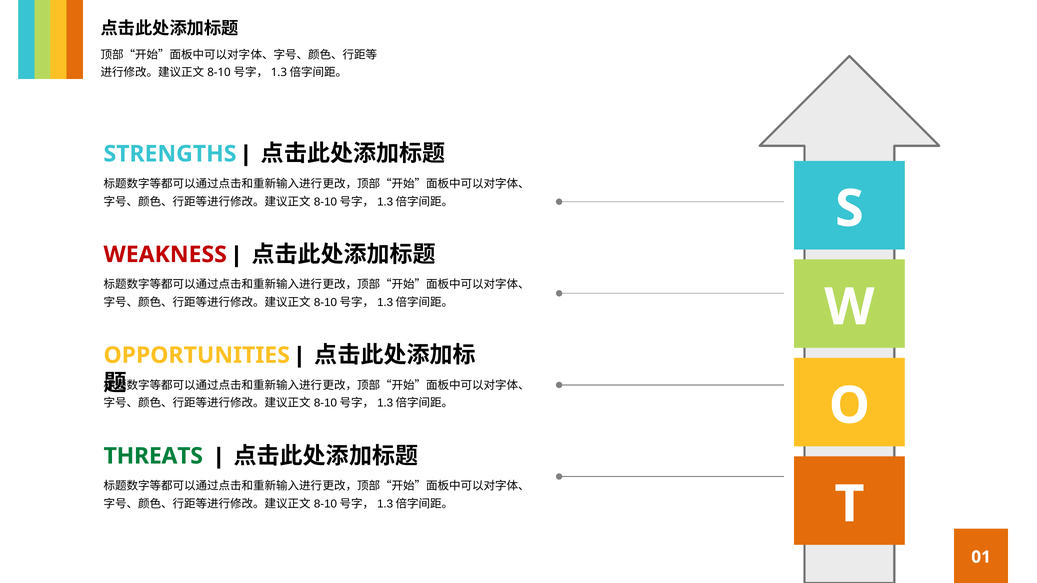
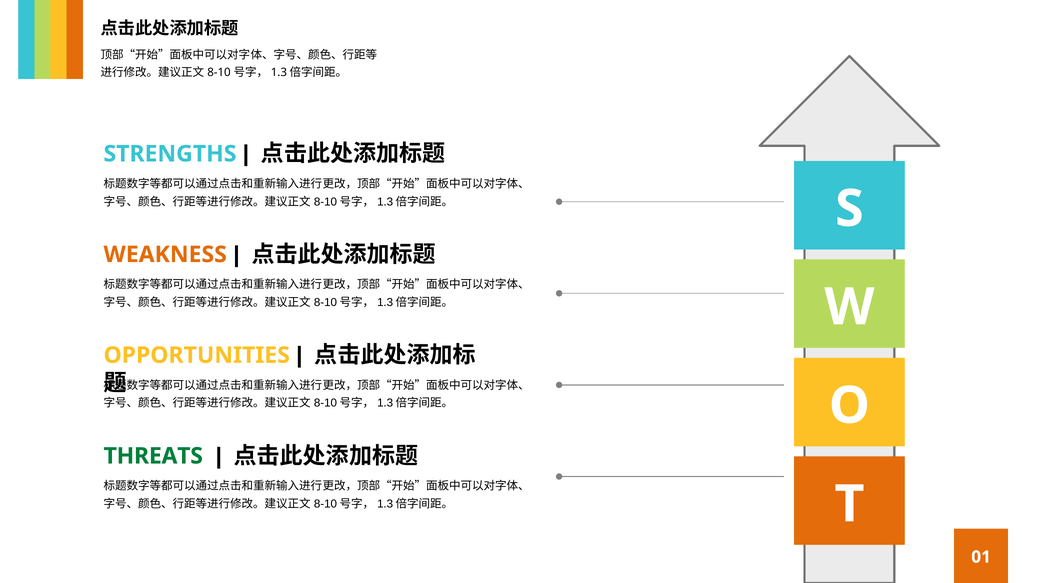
WEAKNESS colour: red -> orange (165, 255)
